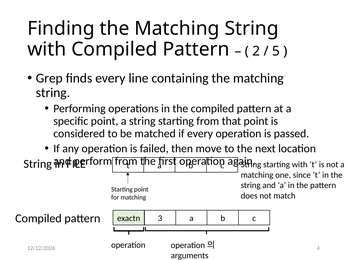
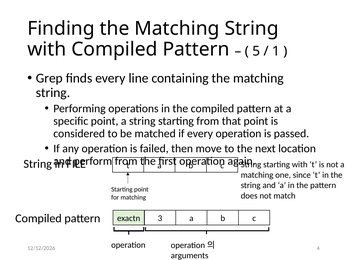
2: 2 -> 5 (256, 51)
5: 5 -> 1 (276, 51)
